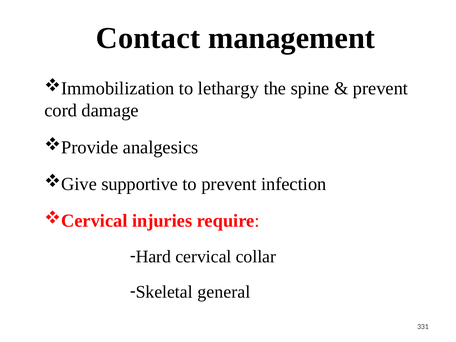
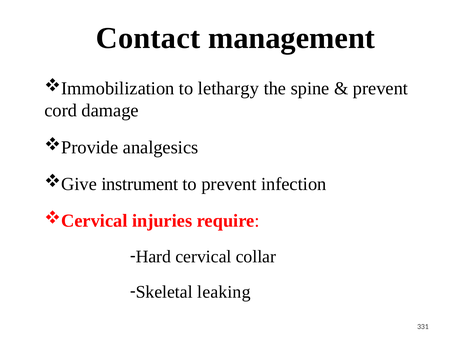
supportive: supportive -> instrument (140, 184)
general: general -> leaking (224, 292)
